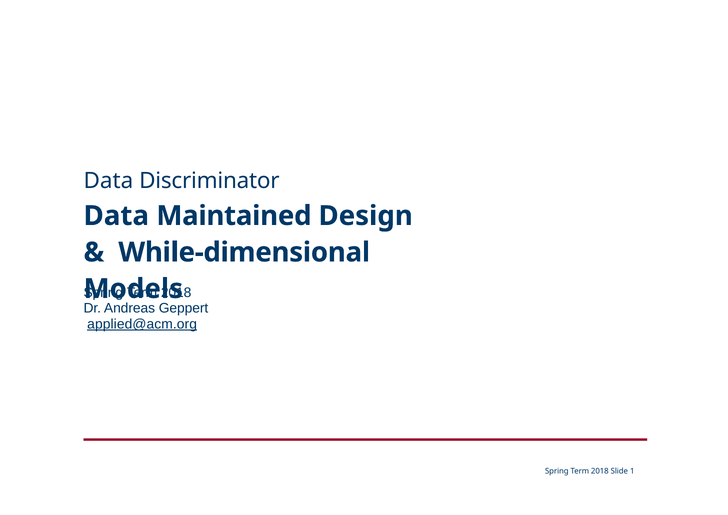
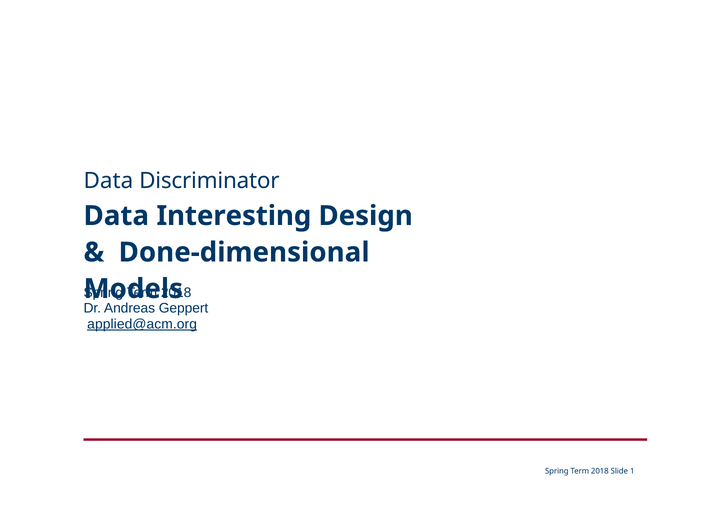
Maintained: Maintained -> Interesting (234, 216)
While-dimensional: While-dimensional -> Done-dimensional (244, 252)
